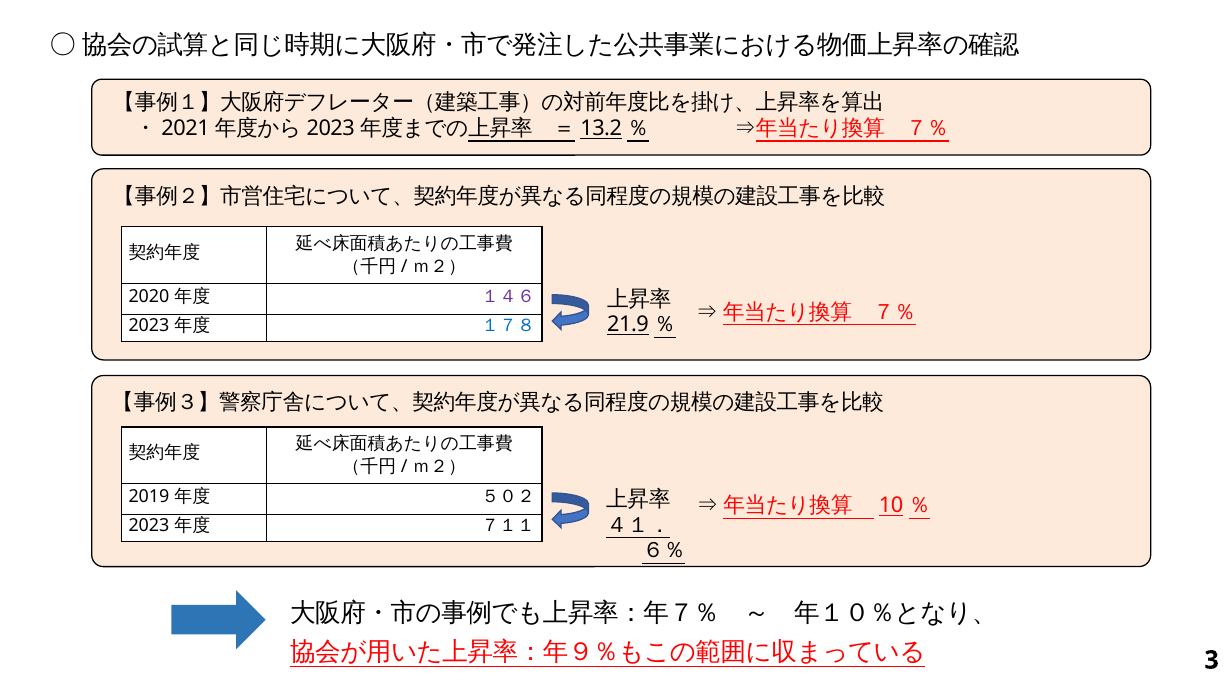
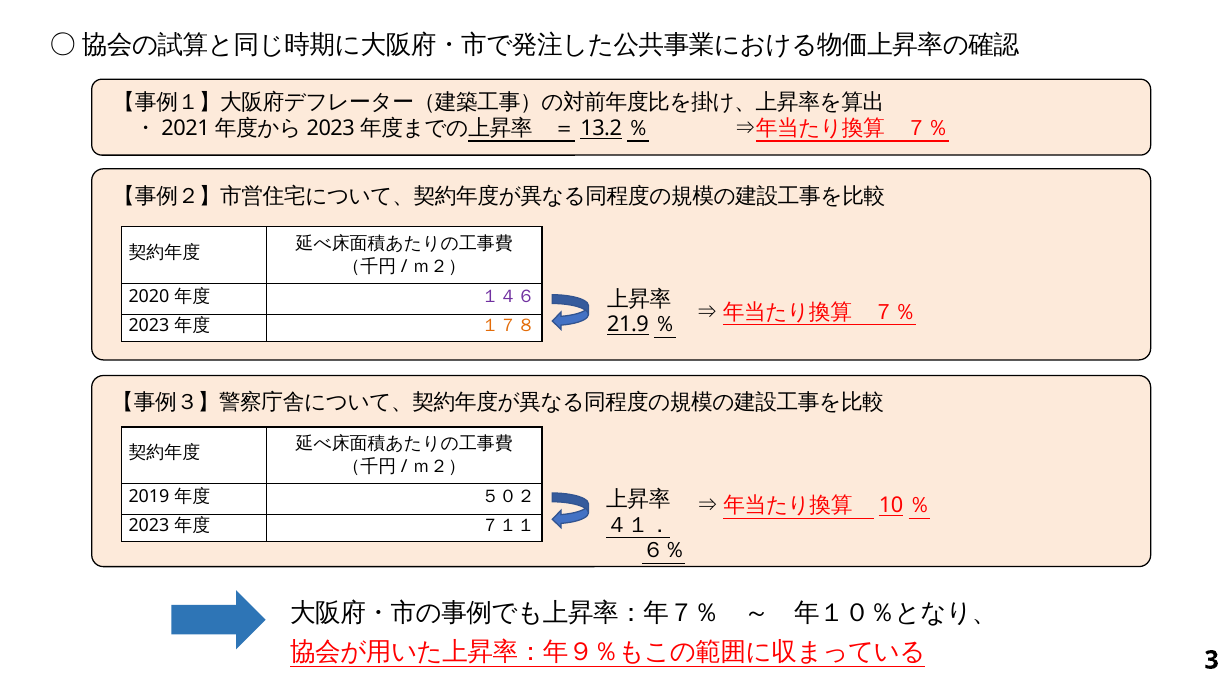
１７８ colour: blue -> orange (508, 326)
